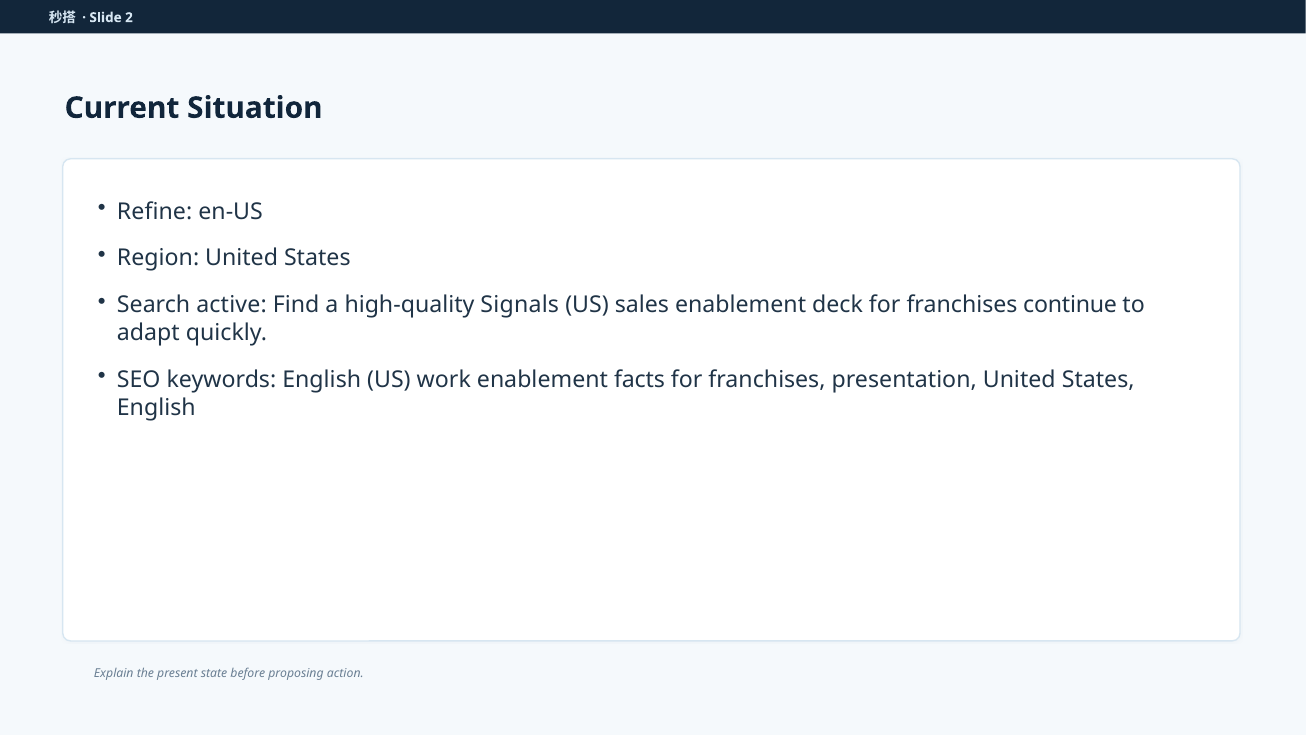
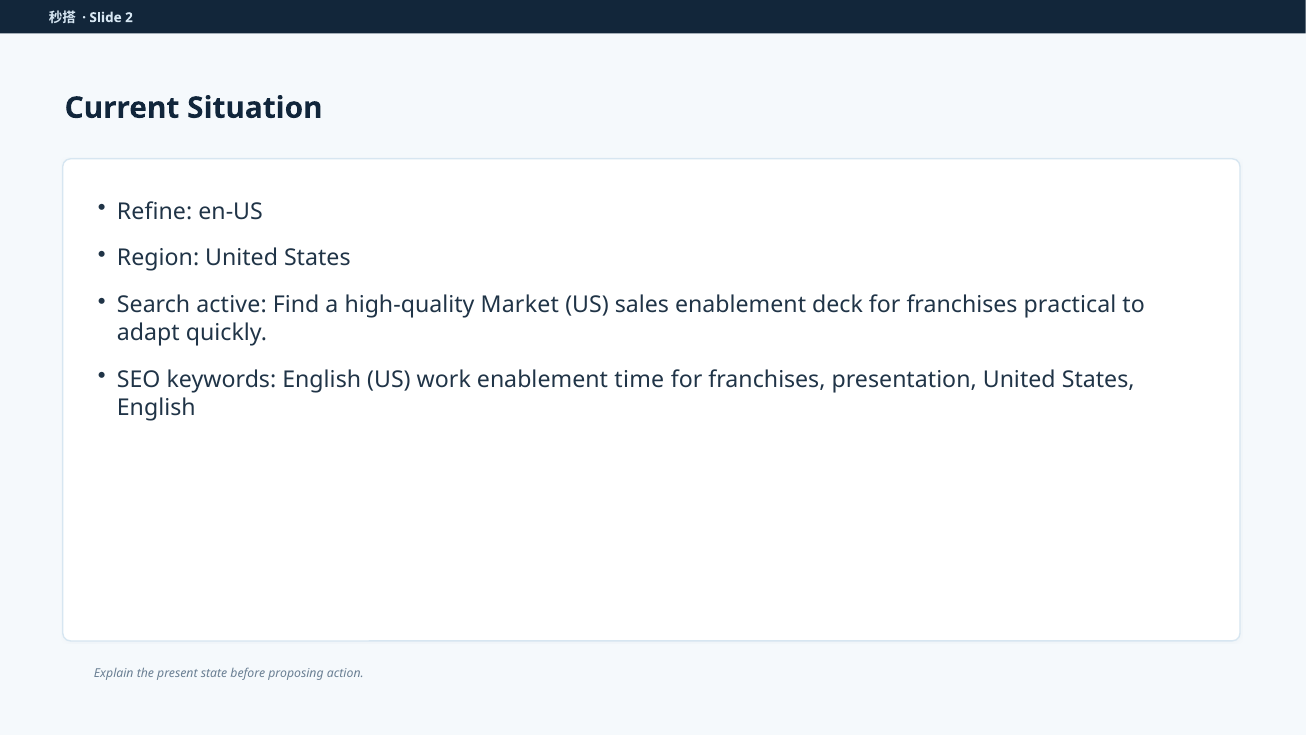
Signals: Signals -> Market (520, 305)
continue: continue -> practical (1070, 305)
facts: facts -> time (639, 380)
